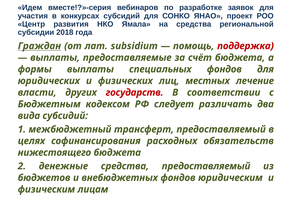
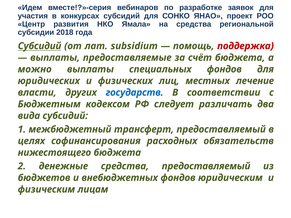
Граждан: Граждан -> Субсидий (40, 46)
формы: формы -> можно (35, 69)
государств colour: red -> blue (135, 93)
